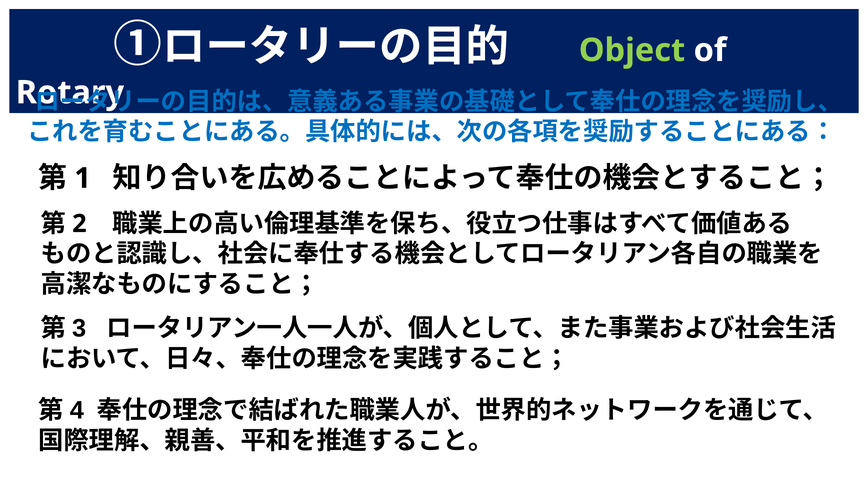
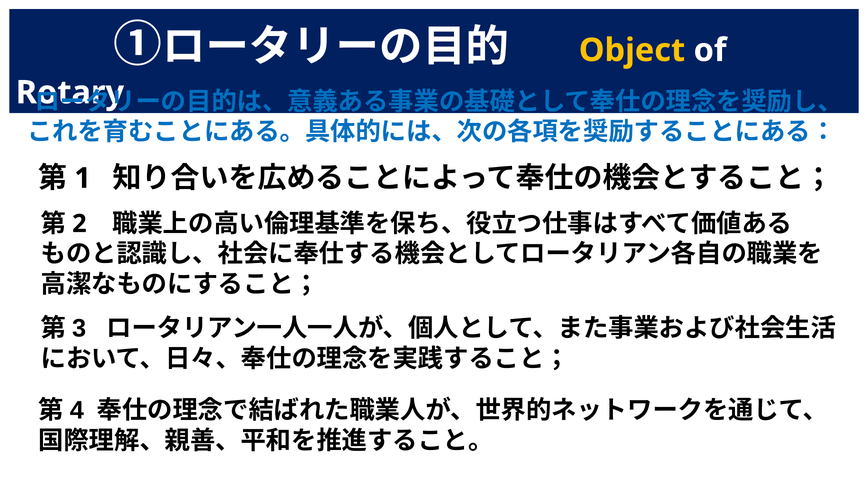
Object colour: light green -> yellow (632, 50)
